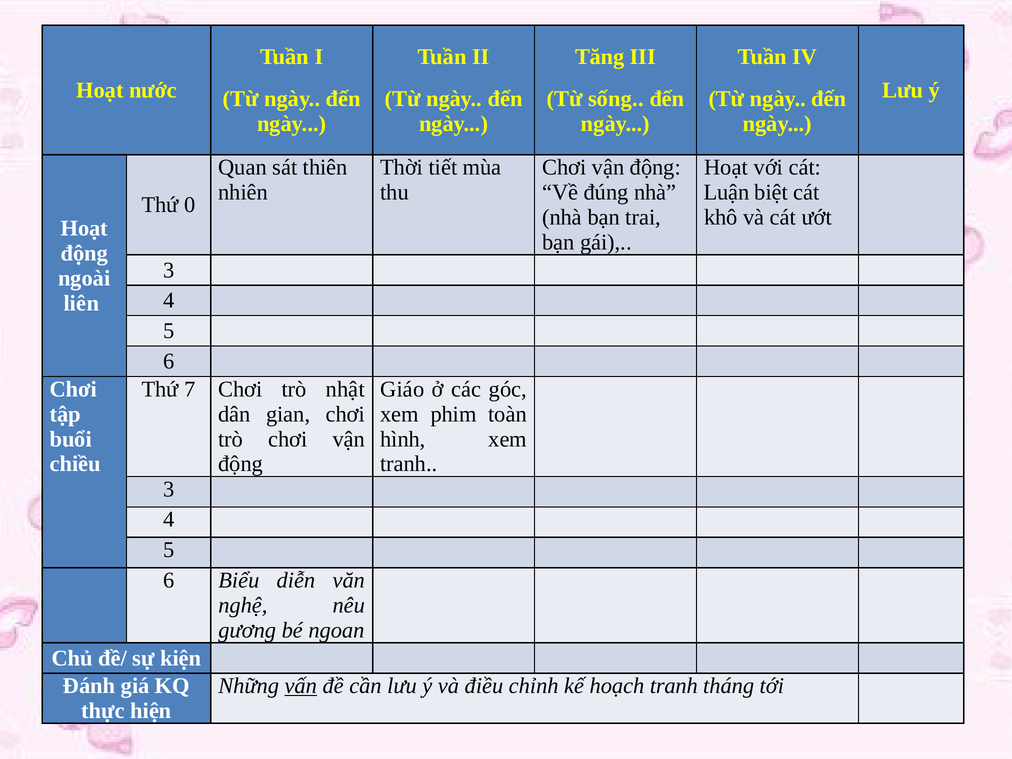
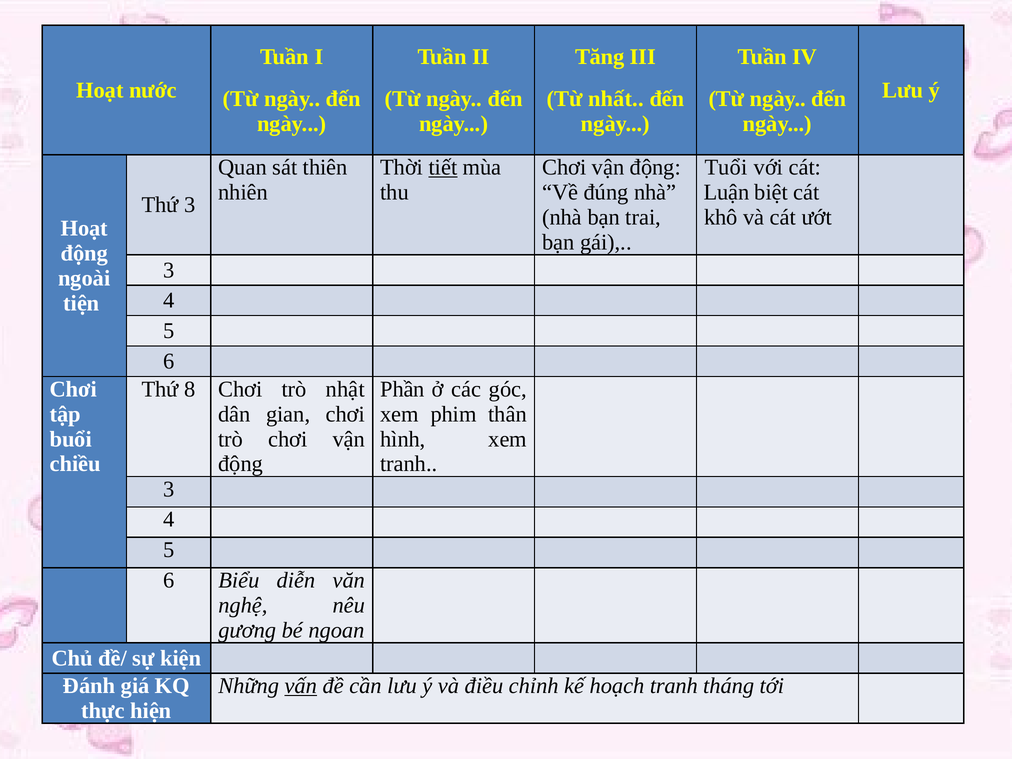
sống: sống -> nhất (616, 99)
tiết underline: none -> present (443, 167)
Hoạt: Hoạt -> Tuổi (726, 167)
Thứ 0: 0 -> 3 (190, 205)
liên: liên -> tiện (81, 303)
7: 7 -> 8 (190, 389)
Giáo: Giáo -> Phần (402, 389)
toàn: toàn -> thân (508, 414)
